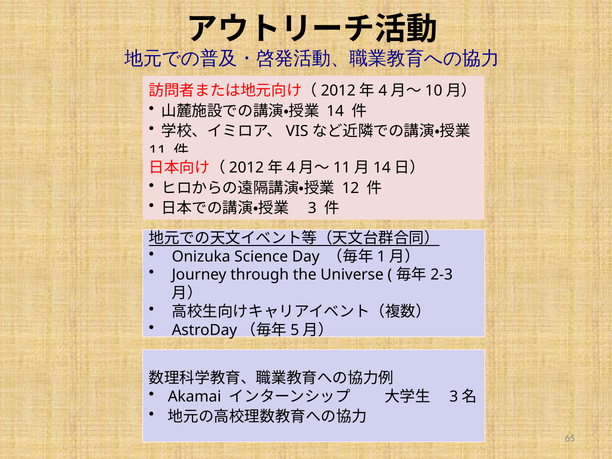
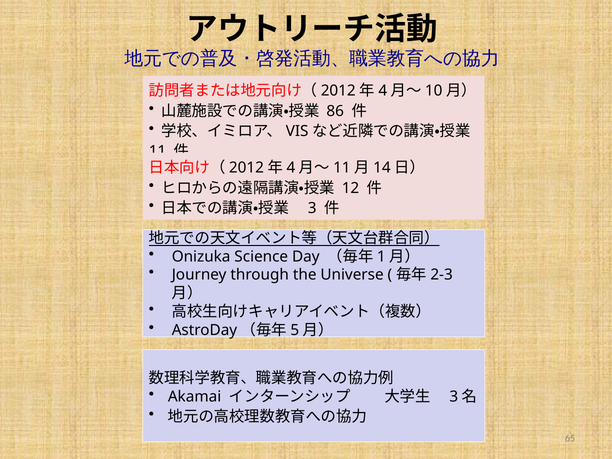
14: 14 -> 86 (335, 111)
